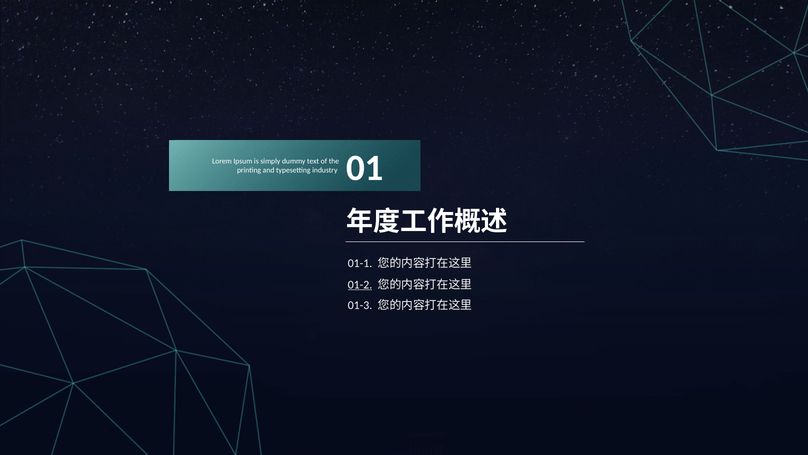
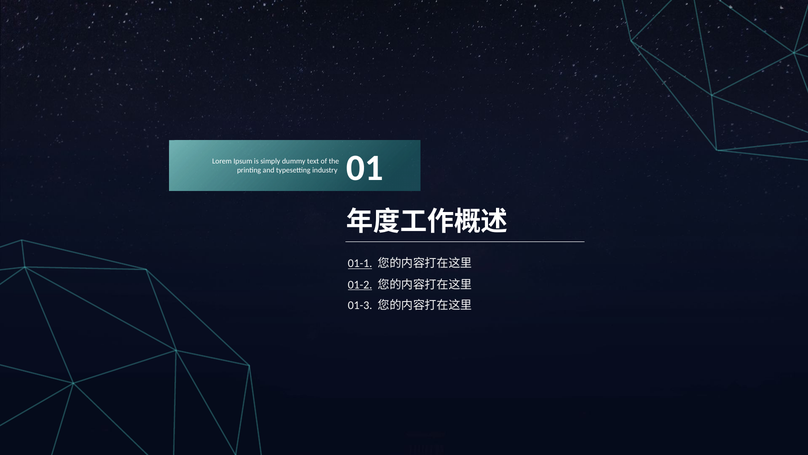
01-1 underline: none -> present (360, 263)
